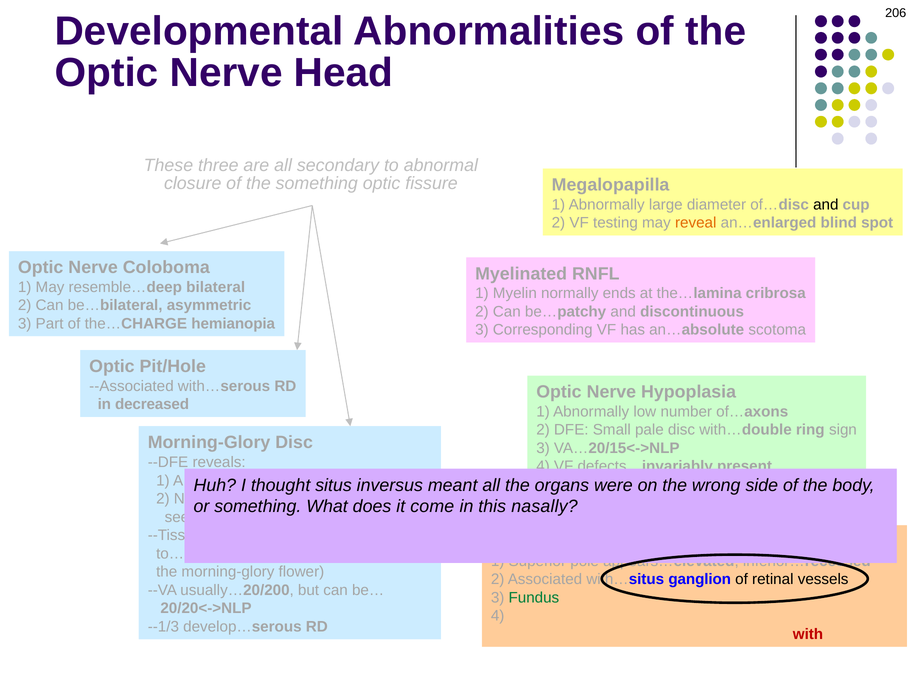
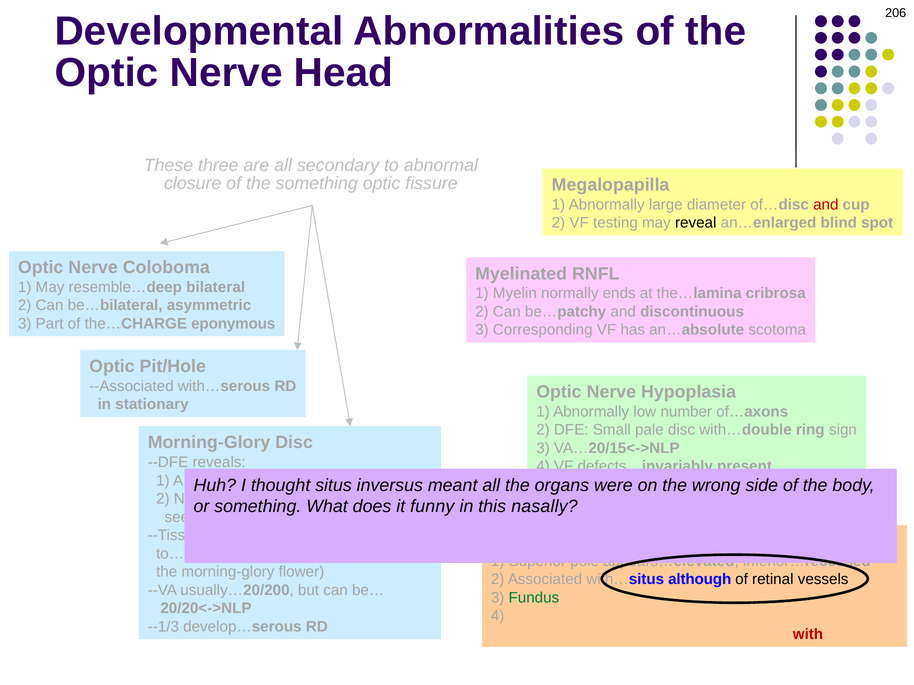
and colour: black -> red (826, 205)
reveal colour: orange -> black (696, 223)
the…CHARGE hemianopia: hemianopia -> eponymous (233, 324)
decreased: decreased -> stationary (152, 405)
come: come -> funny (432, 507)
ganglion: ganglion -> although (700, 580)
